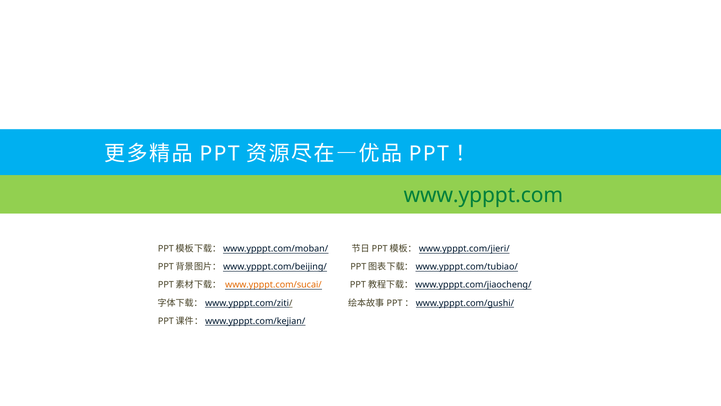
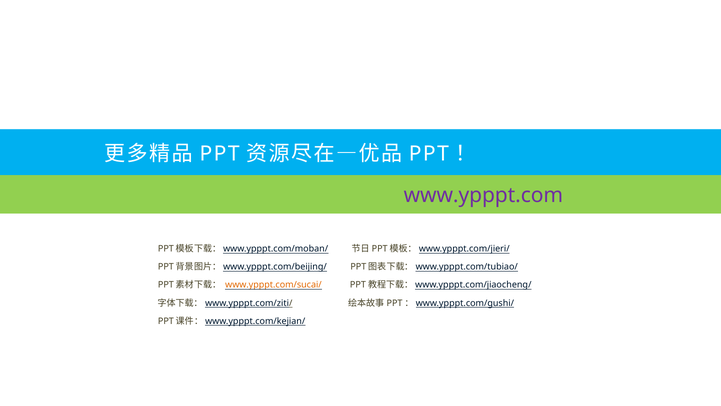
www.ypppt.com colour: green -> purple (483, 195)
